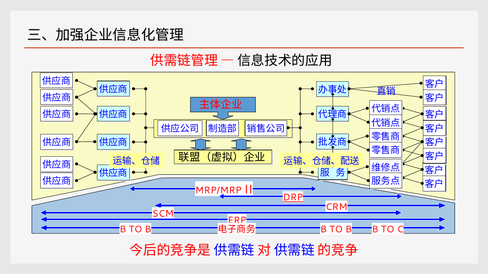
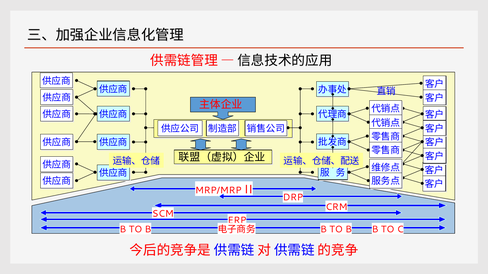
DRP underline: present -> none (293, 198)
